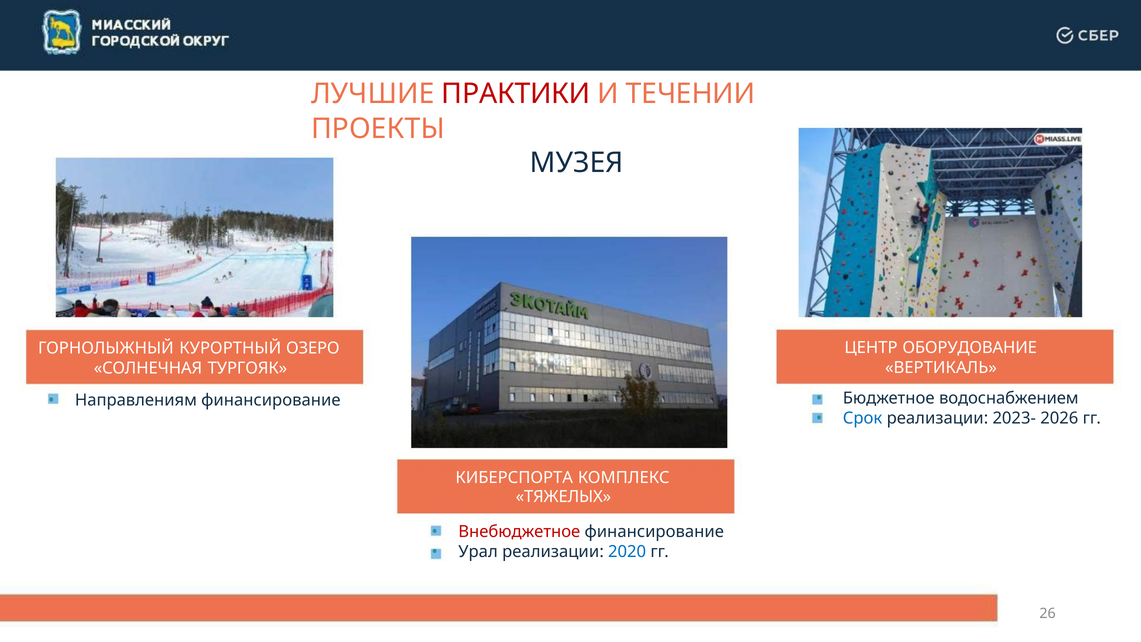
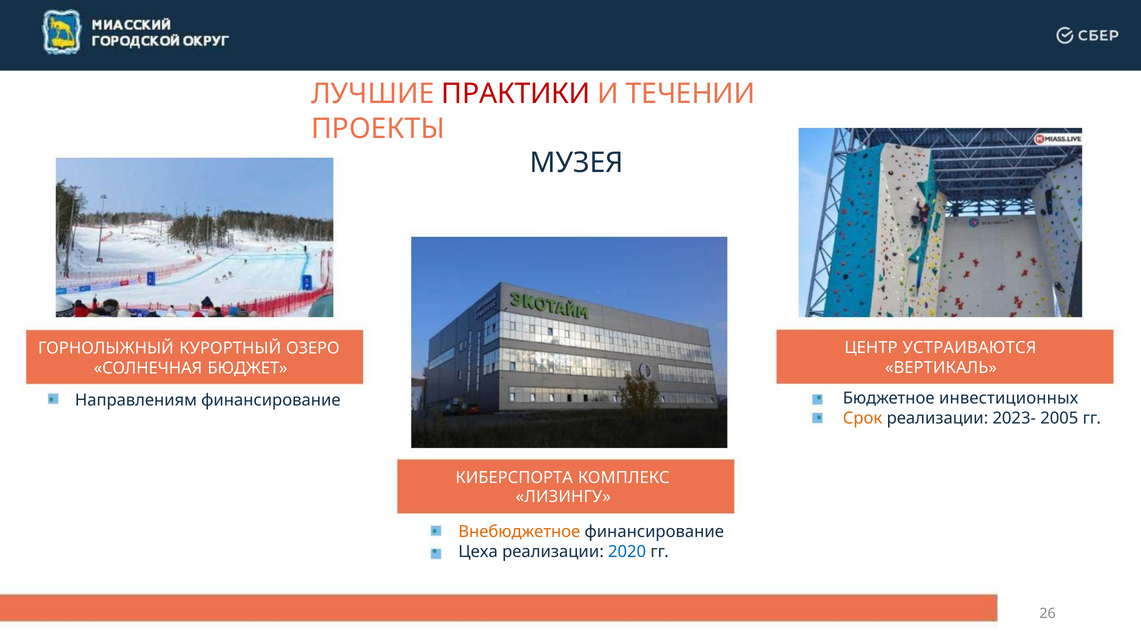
ОБОРУДОВАНИЕ: ОБОРУДОВАНИЕ -> УСТРАИВАЮТСЯ (970, 348)
ТУРГОЯК: ТУРГОЯК -> БЮДЖЕТ (247, 368)
водоснабжением: водоснабжением -> инвестиционных (1009, 398)
Срок colour: blue -> orange (863, 418)
2026: 2026 -> 2005 (1059, 418)
ТЯЖЕЛЫХ: ТЯЖЕЛЫХ -> ЛИЗИНГУ (563, 497)
Внебюджетное colour: red -> orange (519, 532)
Урал: Урал -> Цеха (478, 552)
